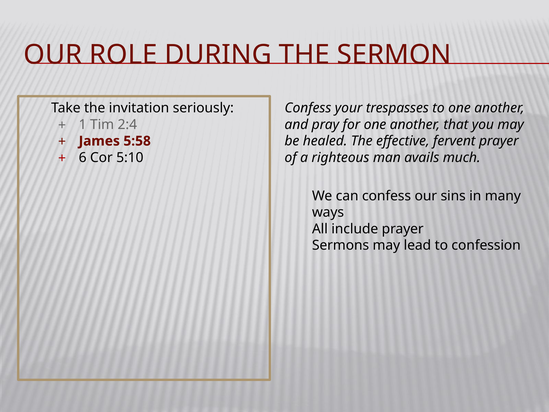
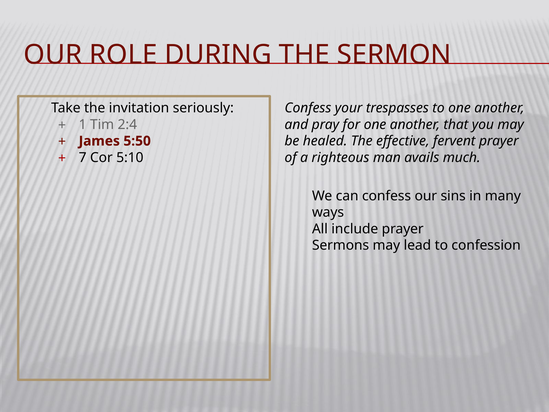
5:58: 5:58 -> 5:50 (137, 141)
6: 6 -> 7 (83, 157)
